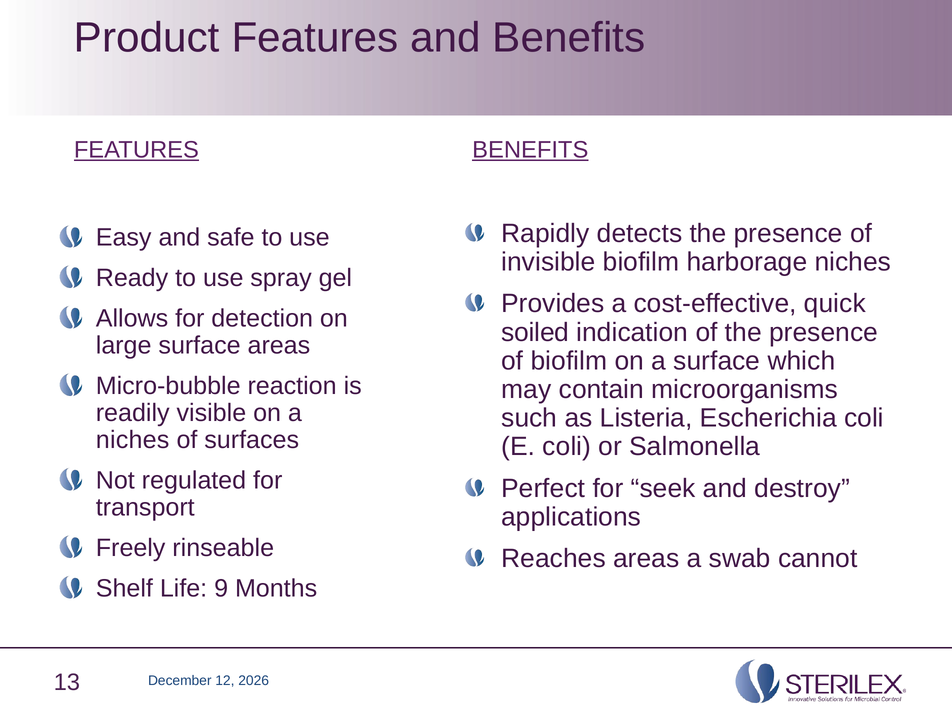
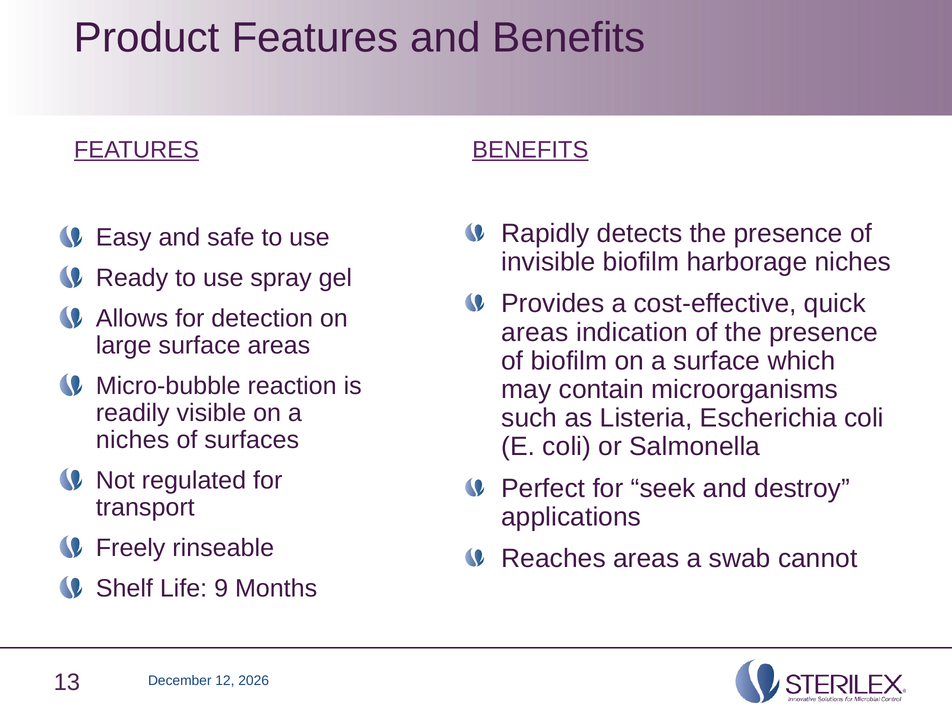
soiled: soiled -> areas (535, 332)
